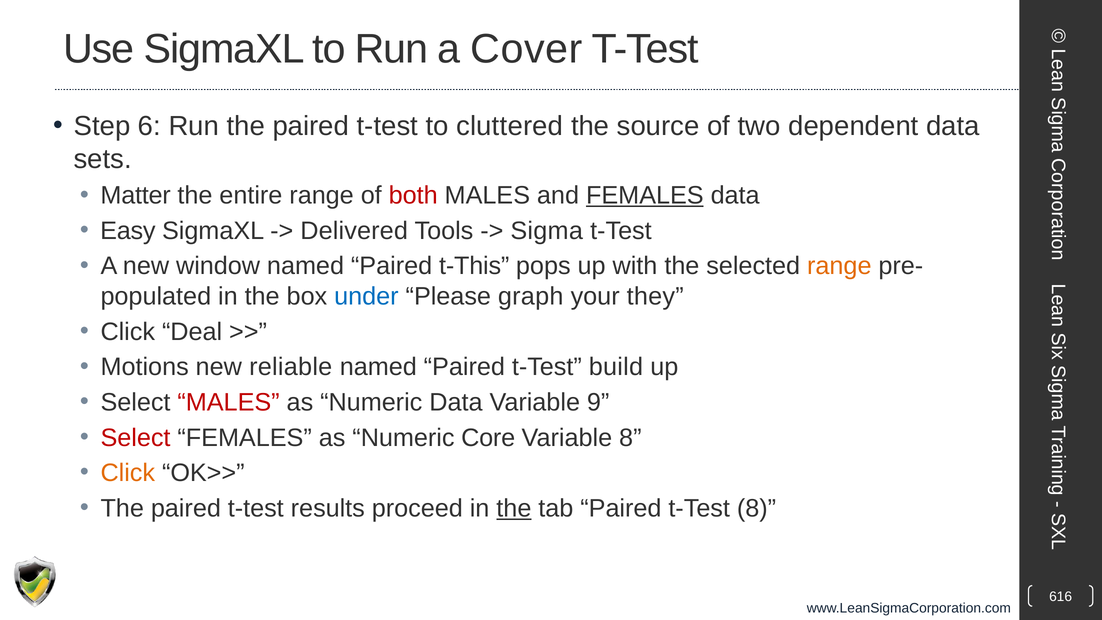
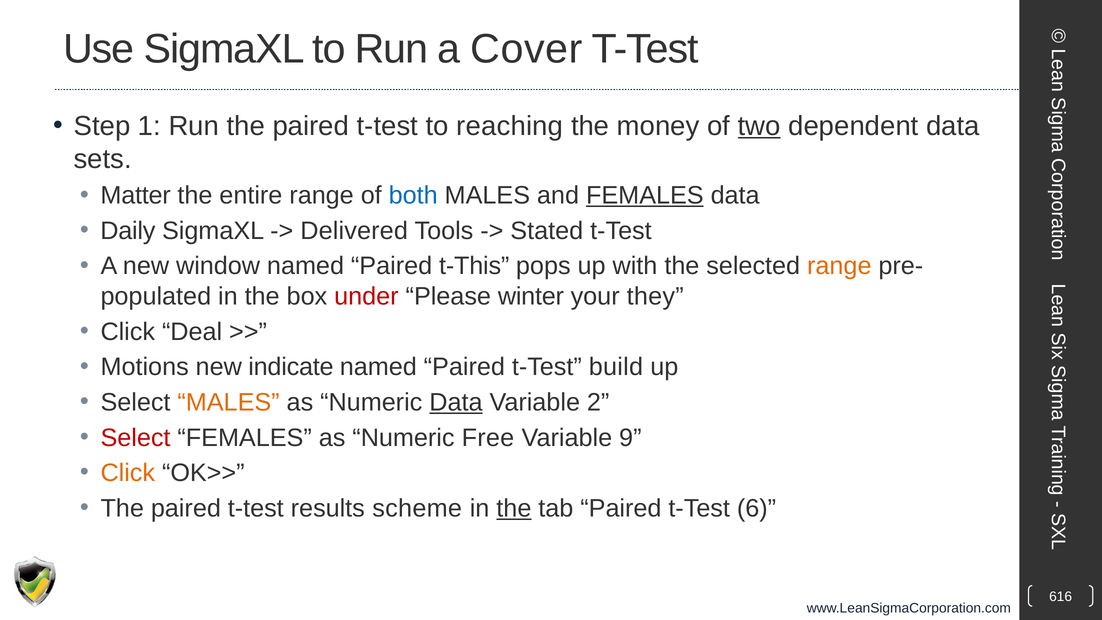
6: 6 -> 1 (149, 126)
cluttered: cluttered -> reaching (510, 126)
source: source -> money (658, 126)
two underline: none -> present (759, 126)
both colour: red -> blue (413, 195)
Easy: Easy -> Daily (128, 231)
Sigma: Sigma -> Stated (547, 231)
under colour: blue -> red (366, 296)
graph: graph -> winter (531, 296)
reliable: reliable -> indicate (291, 367)
MALES colour: red -> orange (229, 402)
Data underline: none -> present (456, 402)
9: 9 -> 2 (598, 402)
Core: Core -> Free (488, 438)
Variable 8: 8 -> 9 (630, 438)
proceed: proceed -> scheme (417, 508)
t-Test 8: 8 -> 6 (757, 508)
